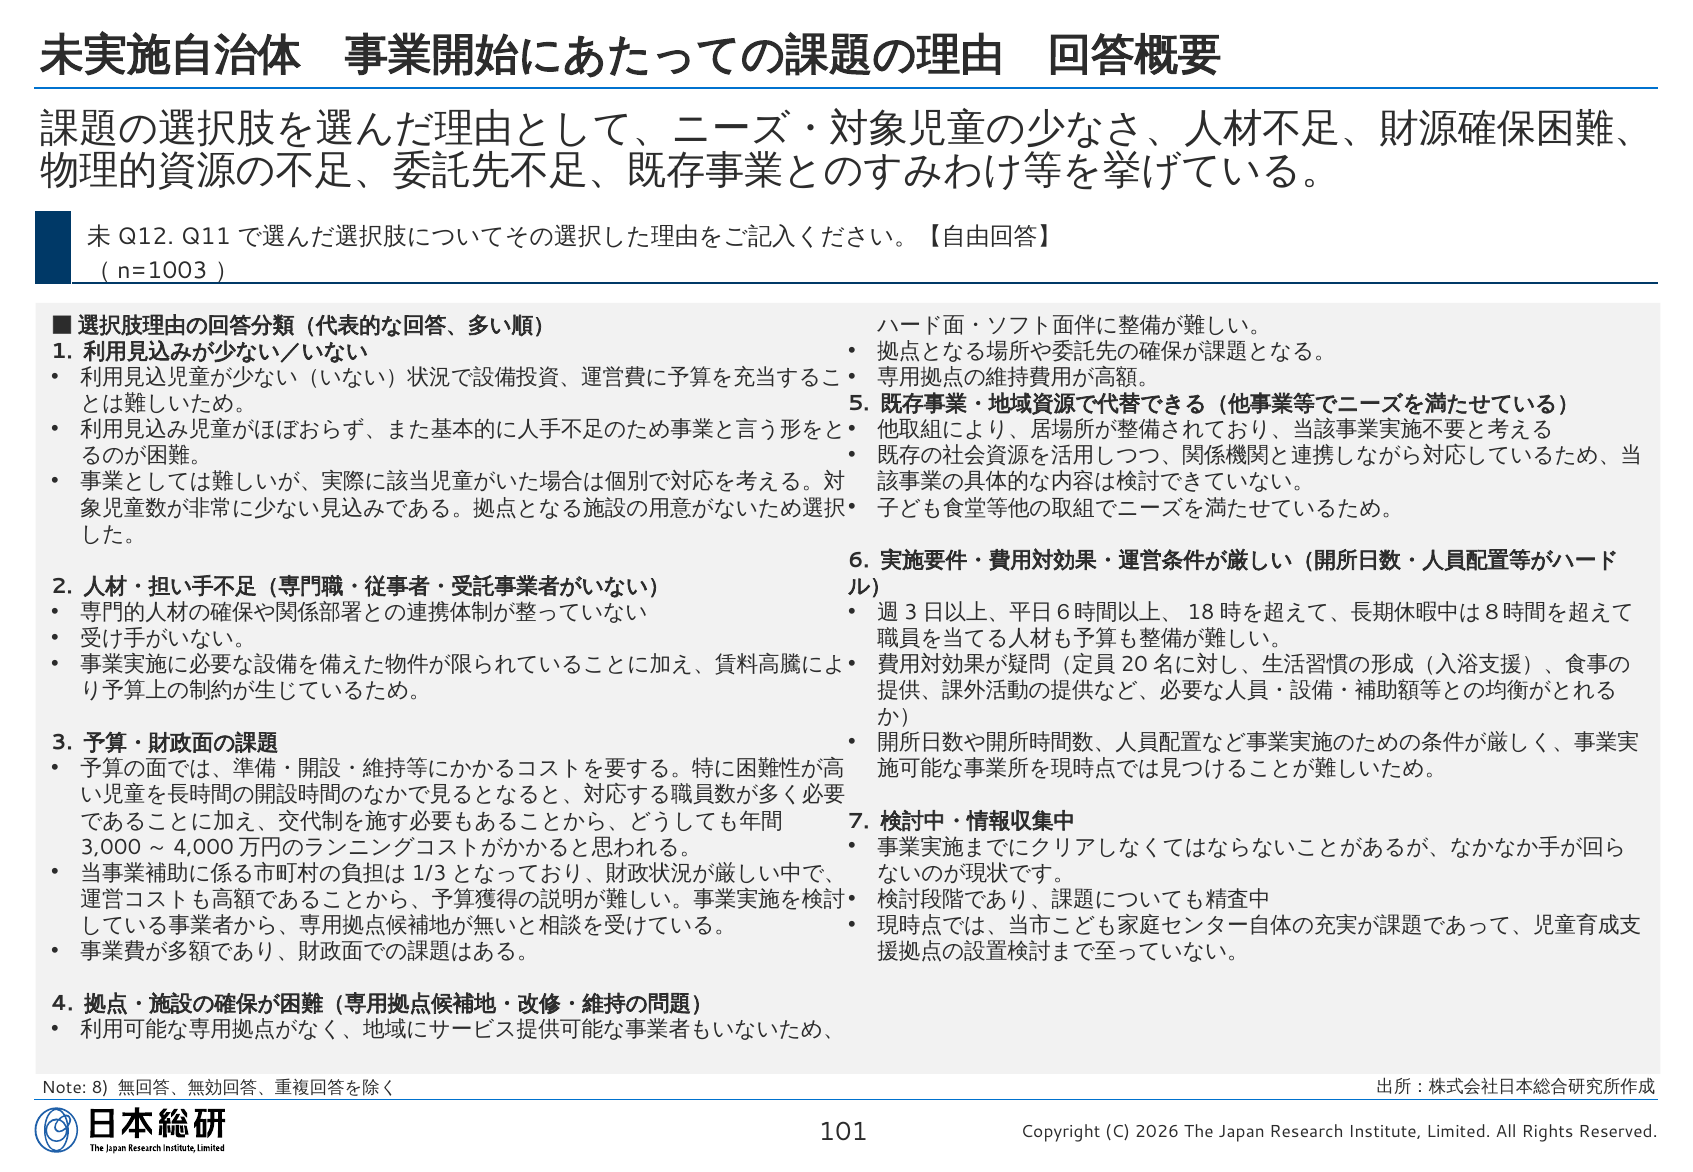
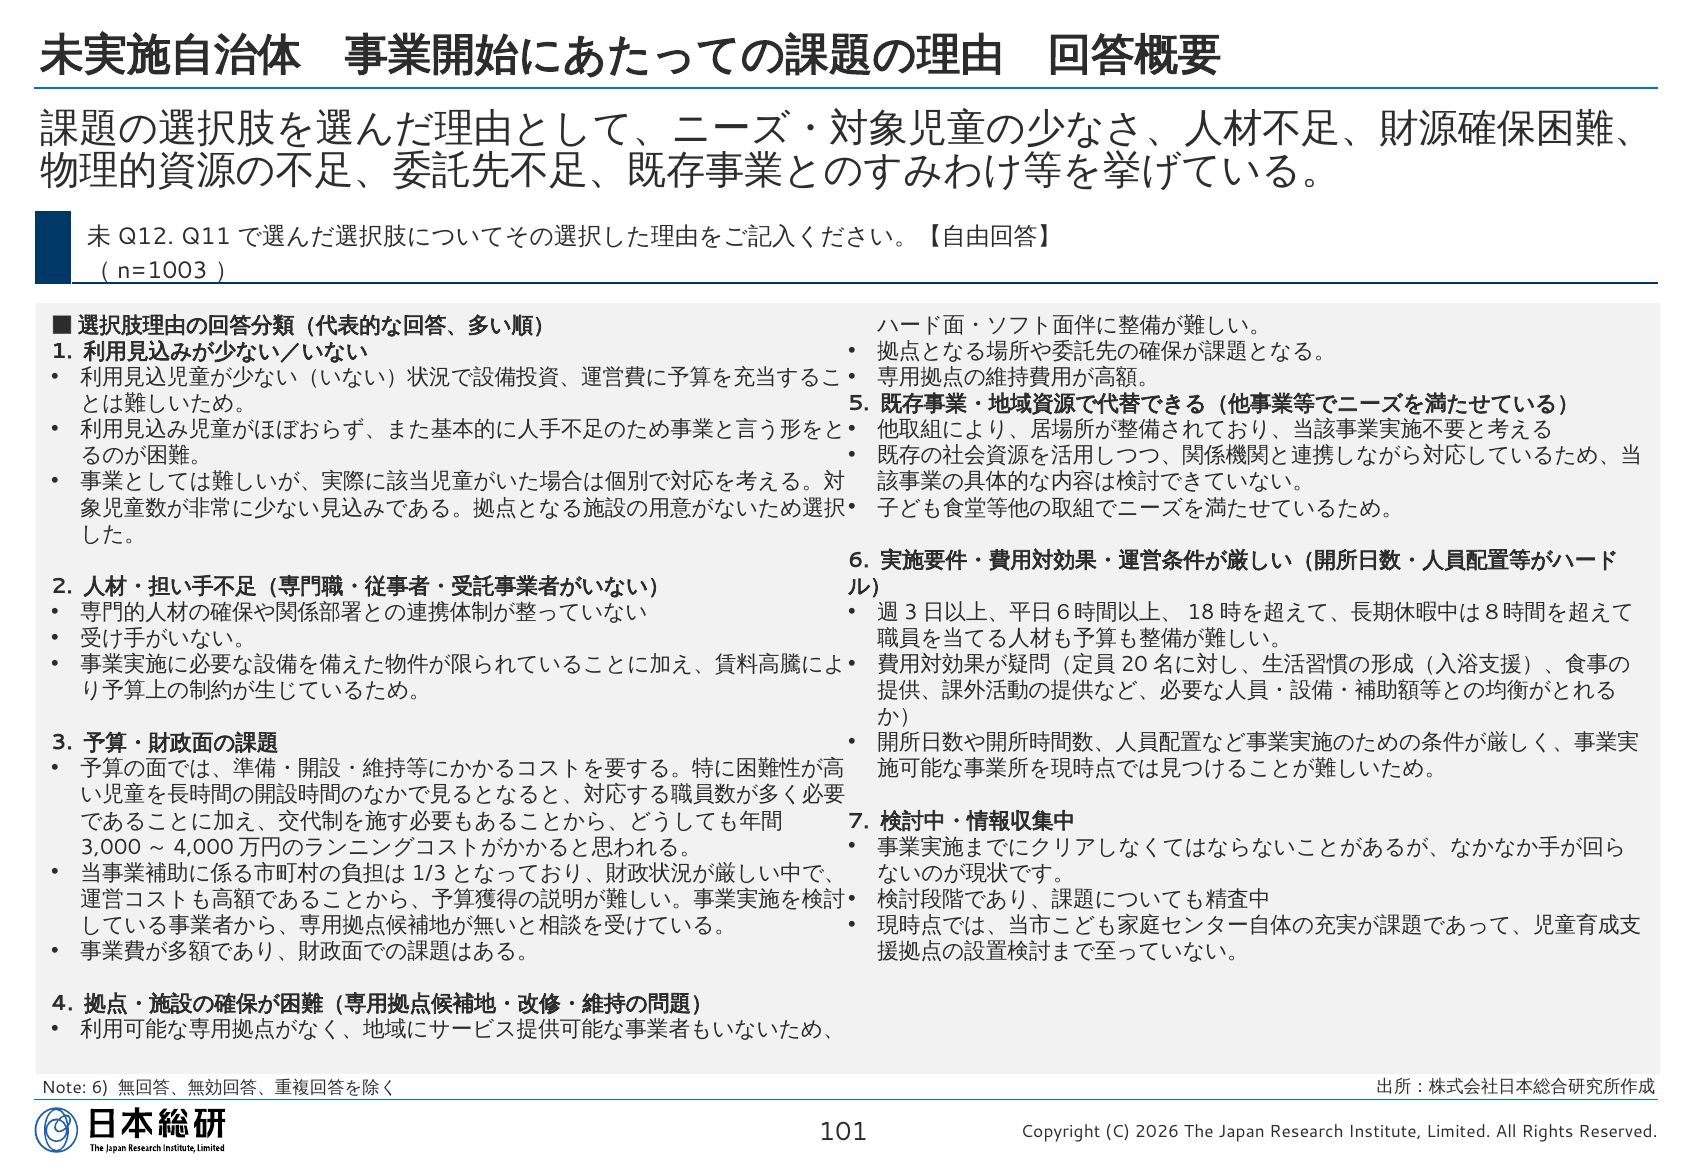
Note 8: 8 -> 6 (100, 1088)
